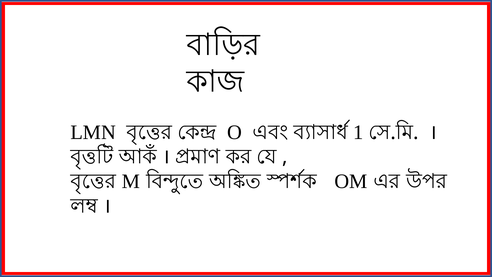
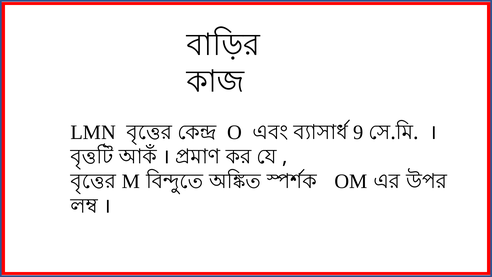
1: 1 -> 9 (358, 132)
